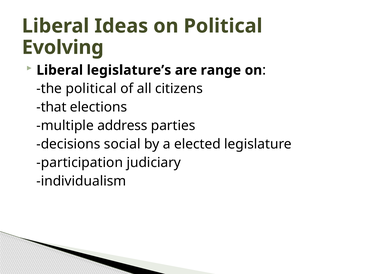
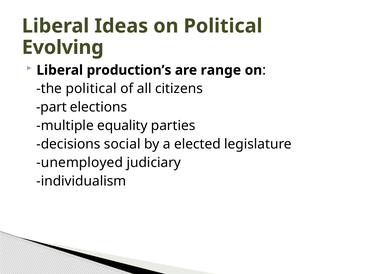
legislature’s: legislature’s -> production’s (129, 70)
that: that -> part (51, 107)
address: address -> equality (122, 126)
participation: participation -> unemployed (80, 162)
